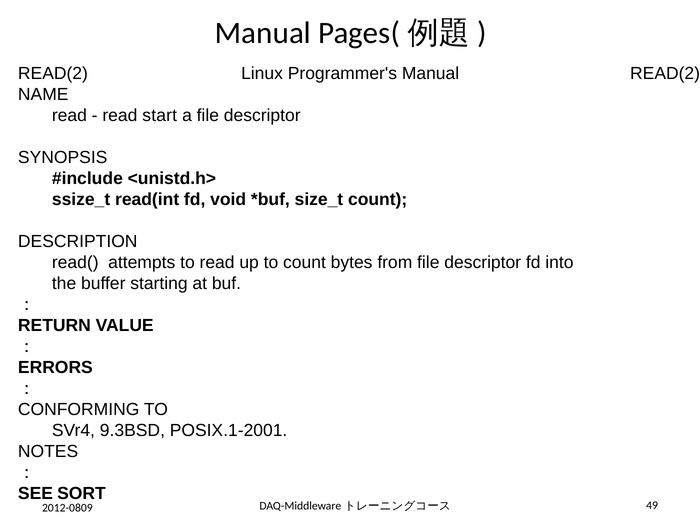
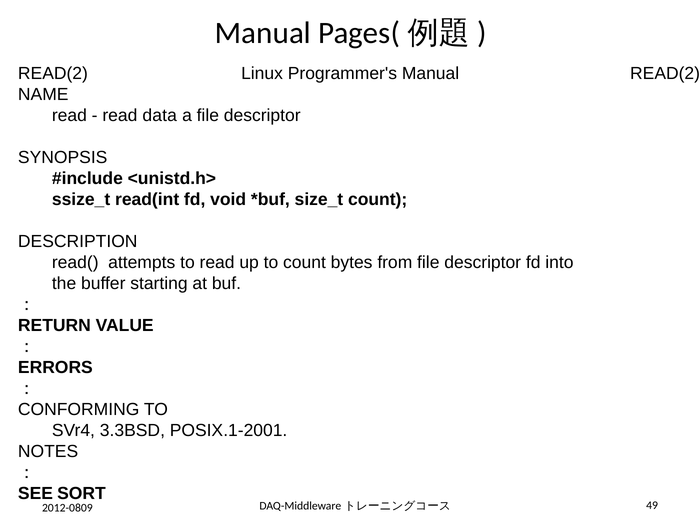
start: start -> data (160, 116)
9.3BSD: 9.3BSD -> 3.3BSD (132, 431)
